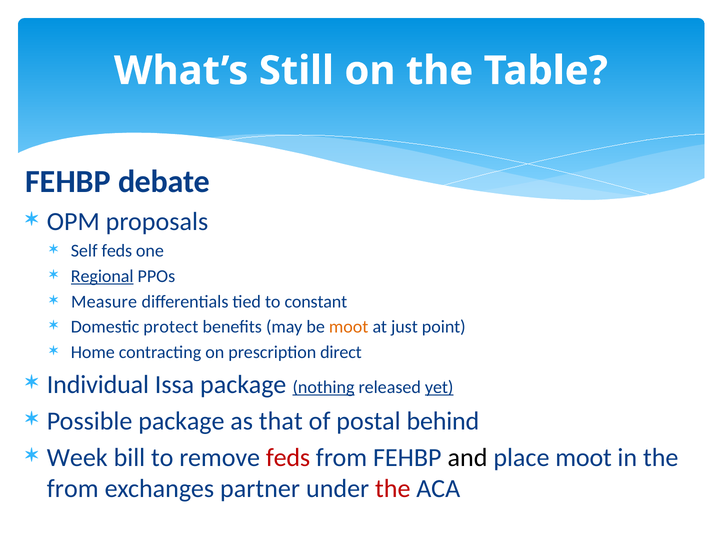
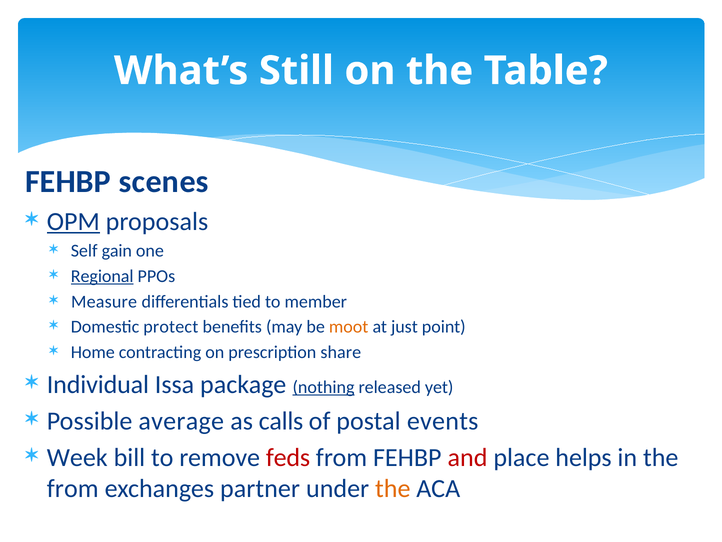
debate: debate -> scenes (164, 182)
OPM underline: none -> present (73, 221)
Self feds: feds -> gain (117, 251)
constant: constant -> member (316, 301)
direct: direct -> share (341, 352)
yet underline: present -> none (439, 387)
Possible package: package -> average (181, 421)
that: that -> calls (281, 421)
behind: behind -> events (443, 421)
and colour: black -> red (468, 457)
place moot: moot -> helps (584, 457)
the colour: red -> orange (393, 488)
